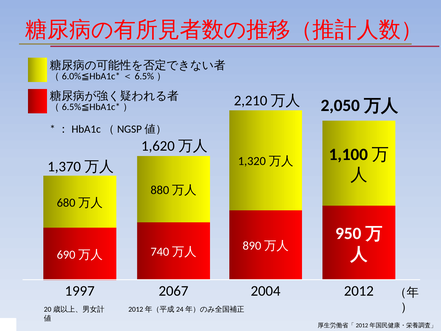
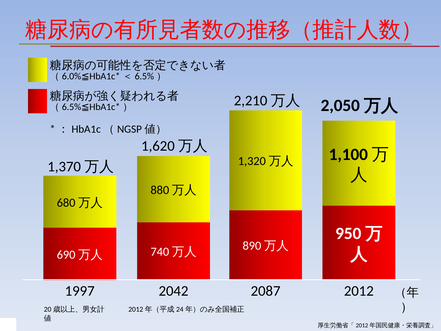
2067: 2067 -> 2042 (173, 291)
2004: 2004 -> 2087 (266, 291)
